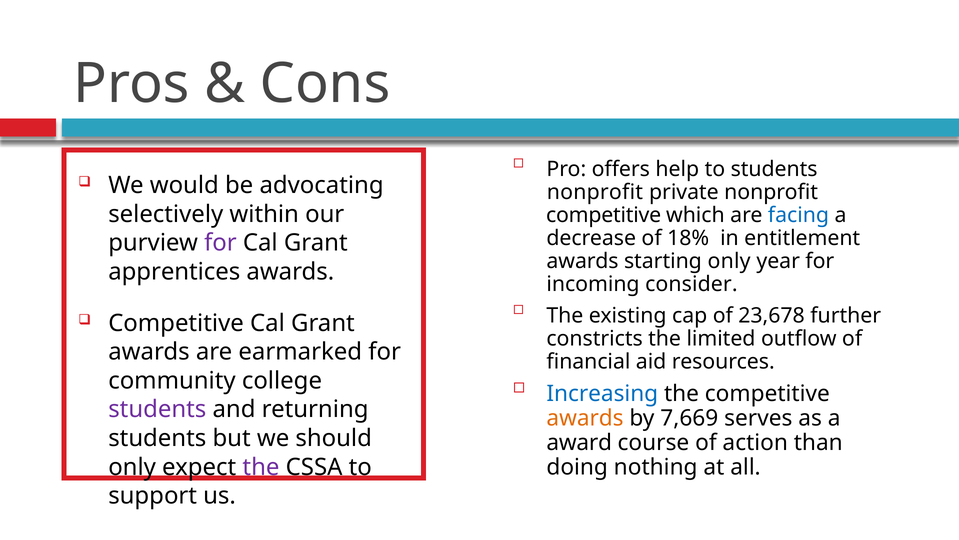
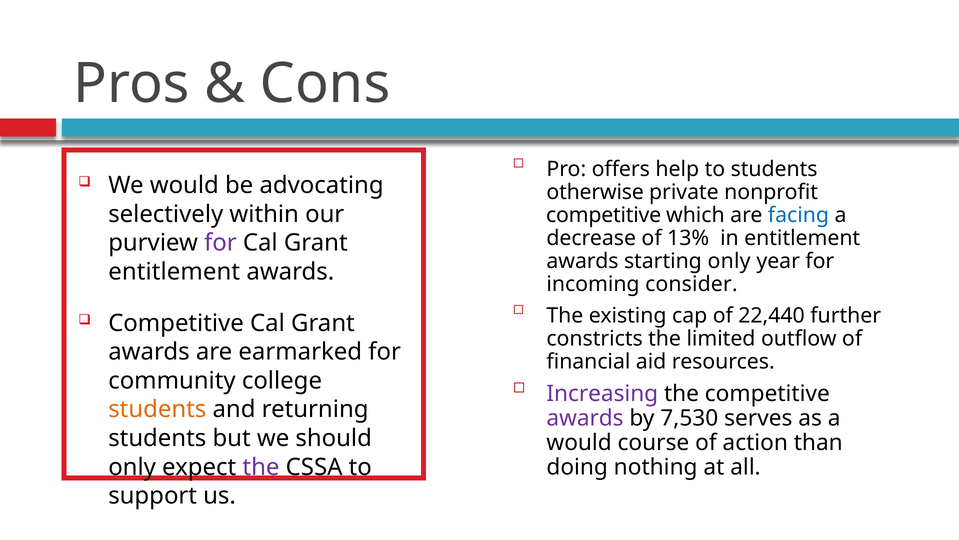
nonprofit: nonprofit -> otherwise (595, 192)
18%: 18% -> 13% (688, 238)
apprentices: apprentices -> entitlement (174, 271)
23,678: 23,678 -> 22,440 (772, 315)
Increasing colour: blue -> purple (602, 393)
students colour: purple -> orange (157, 409)
awards colour: orange -> purple (585, 418)
7,669: 7,669 -> 7,530 (689, 418)
award: award -> would (579, 442)
